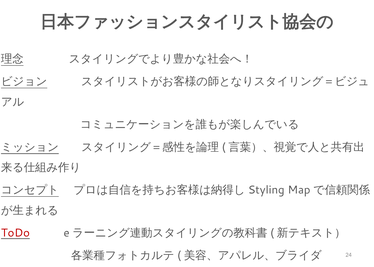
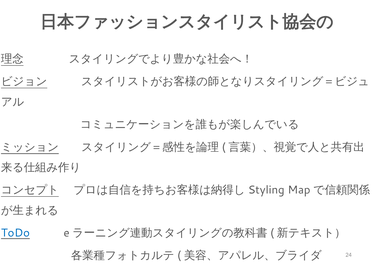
ToDo colour: red -> blue (15, 233)
